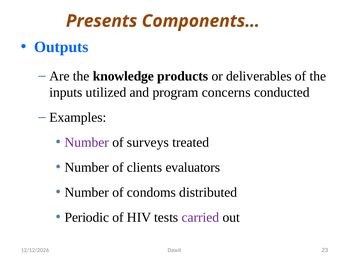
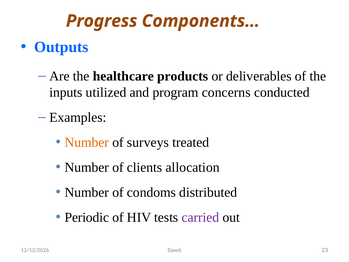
Presents: Presents -> Progress (102, 21)
knowledge: knowledge -> healthcare (123, 76)
Number colour: purple -> orange (87, 142)
evaluators: evaluators -> allocation (193, 167)
